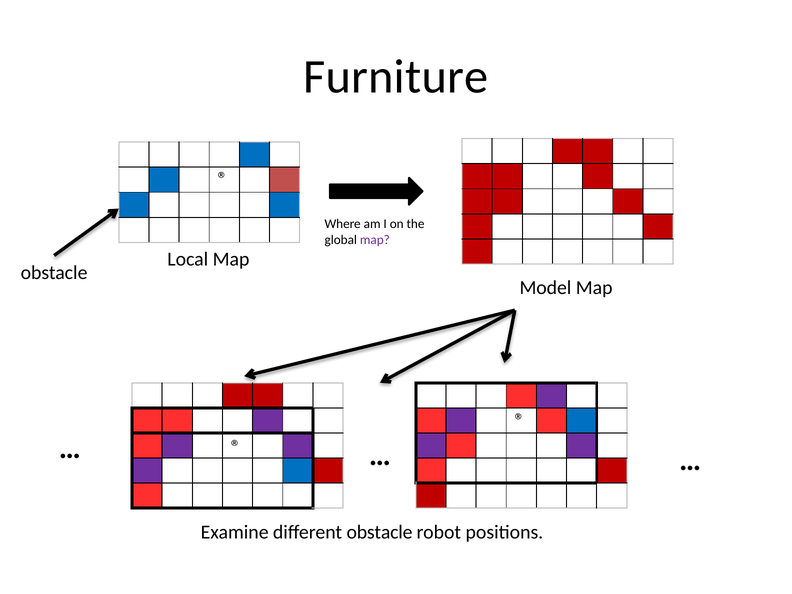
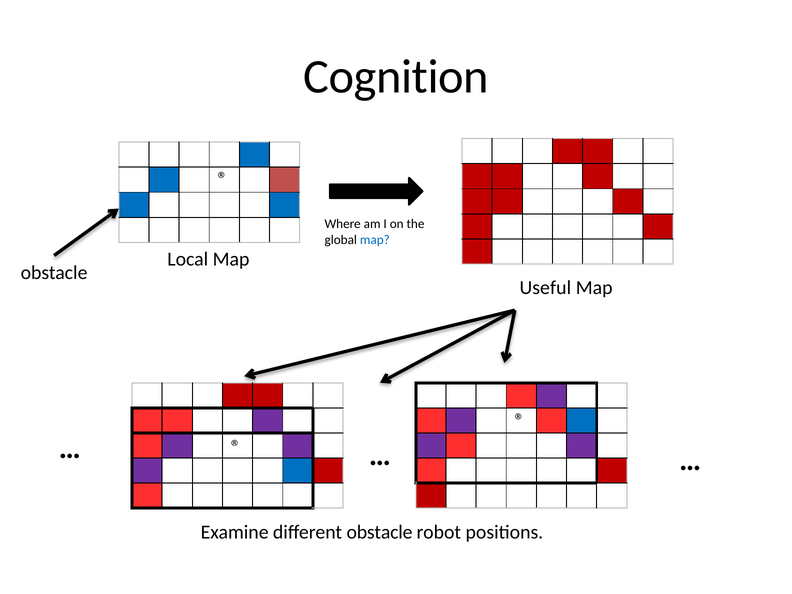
Furniture: Furniture -> Cognition (396, 77)
map colour: purple -> blue (375, 240)
Model: Model -> Useful (545, 288)
